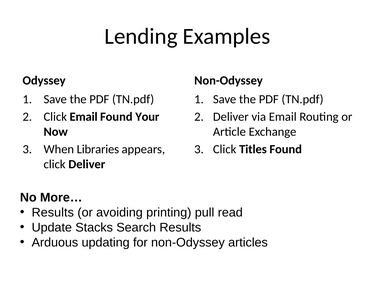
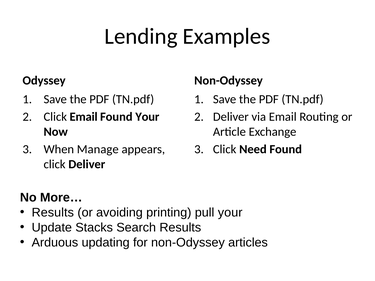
Libraries: Libraries -> Manage (98, 149)
Titles: Titles -> Need (253, 149)
pull read: read -> your (230, 213)
